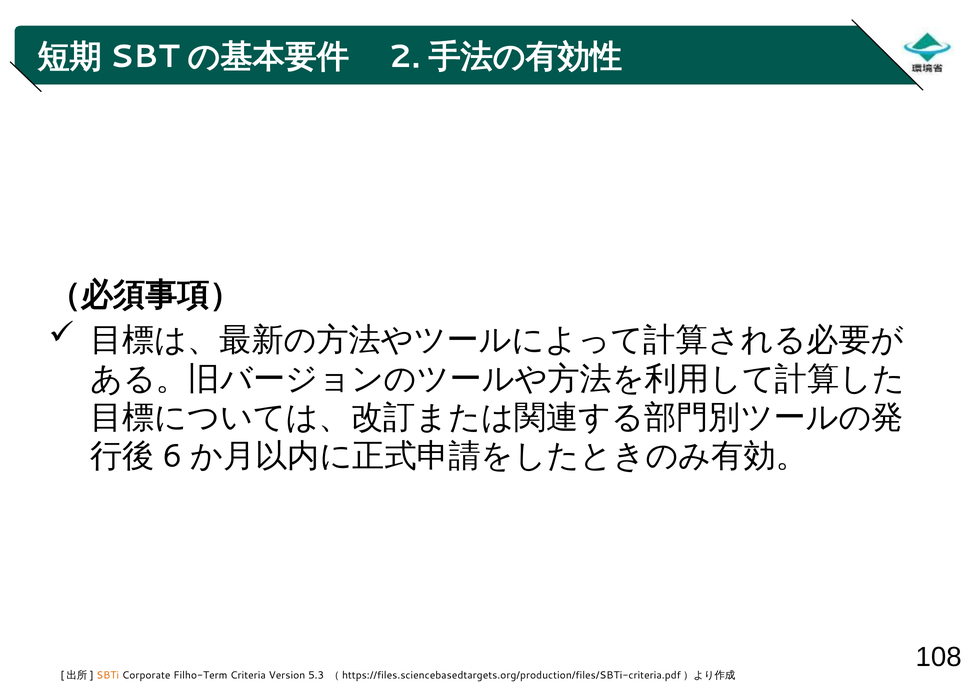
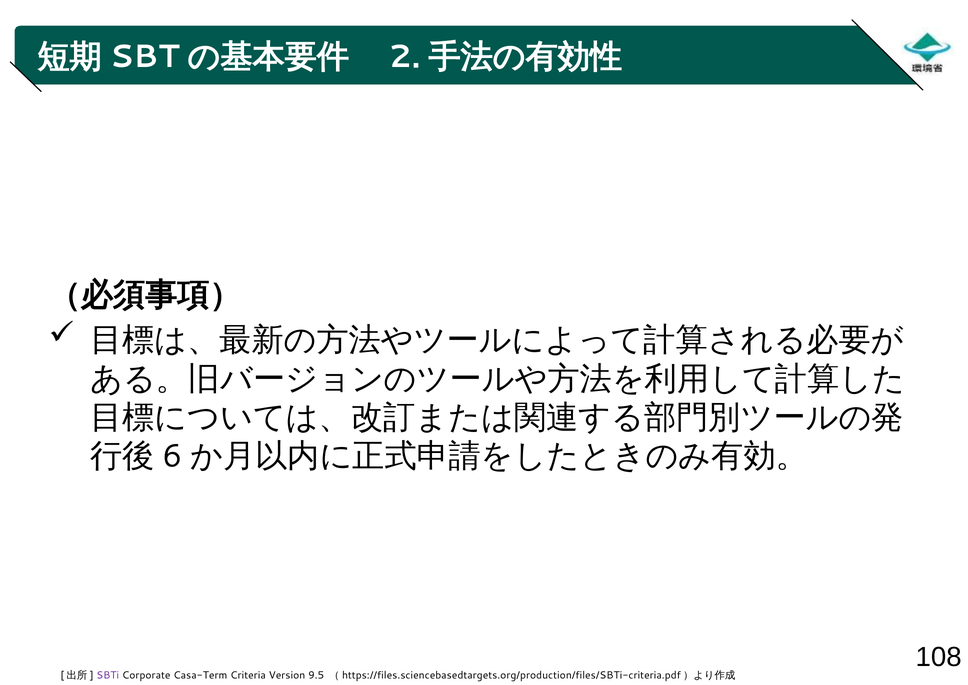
SBTi colour: orange -> purple (108, 675)
Filho-Term: Filho-Term -> Casa-Term (200, 675)
5.3: 5.3 -> 9.5 (316, 675)
